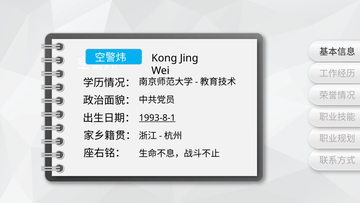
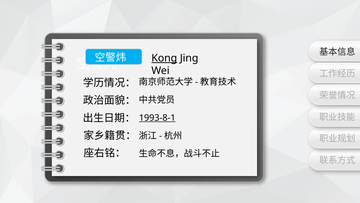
Kong underline: none -> present (164, 58)
